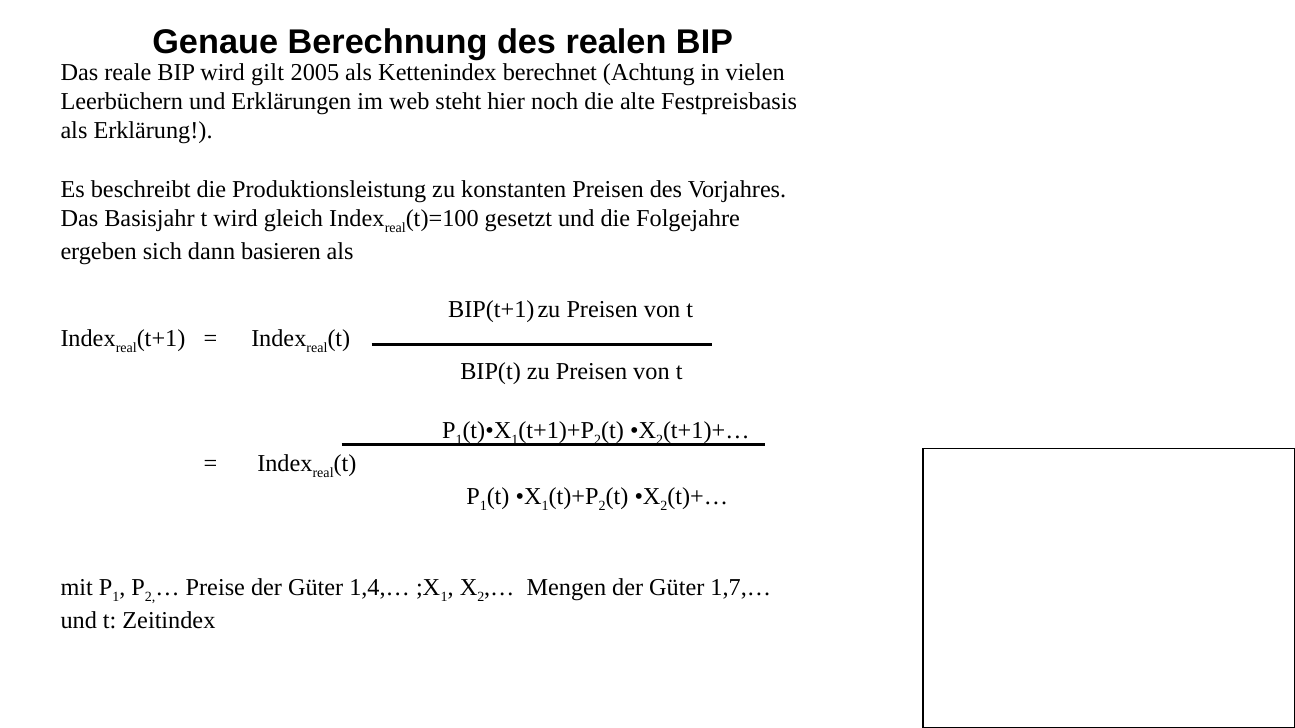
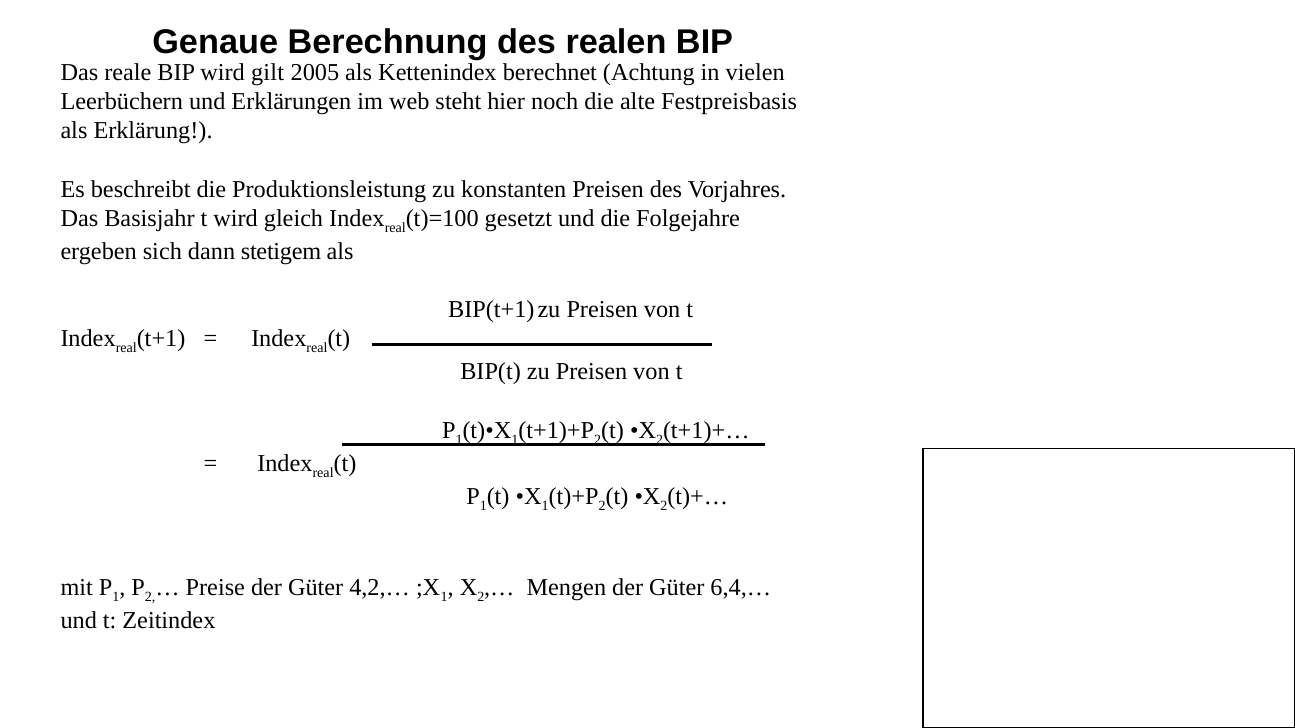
basieren: basieren -> stetigem (281, 252)
1,4,…: 1,4,… -> 4,2,… (380, 588)
1,7,…: 1,7,… -> 6,4,… (741, 588)
